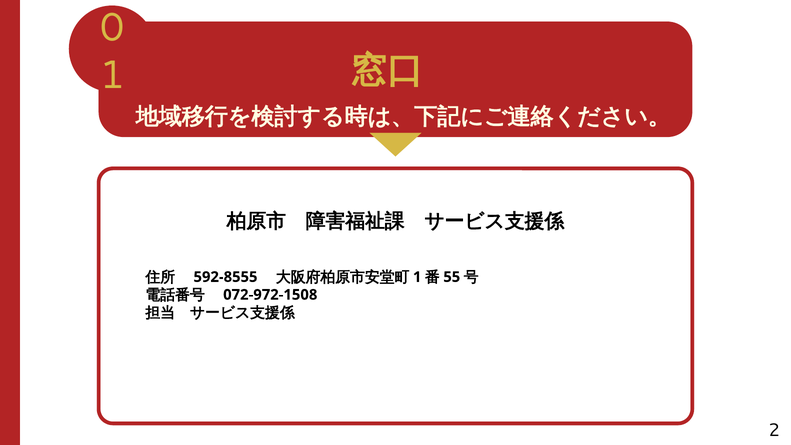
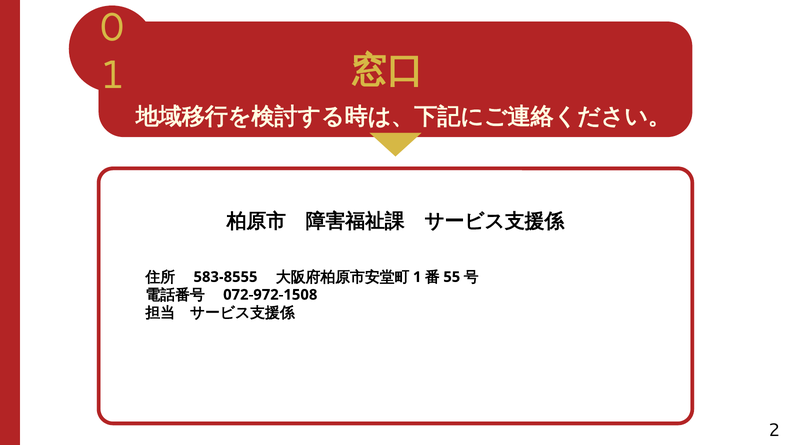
592-8555: 592-8555 -> 583-8555 (226, 277)
